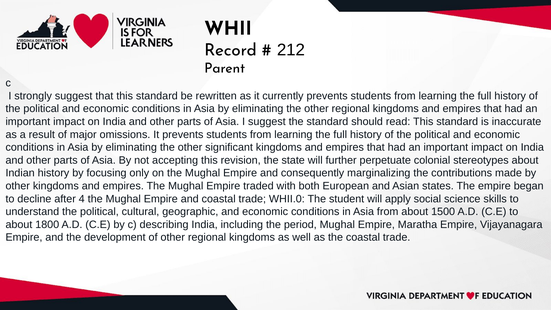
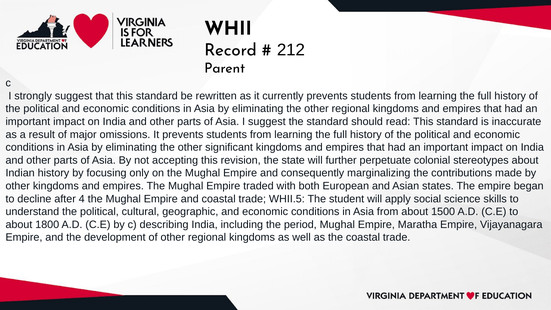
WHII.0: WHII.0 -> WHII.5 (287, 199)
